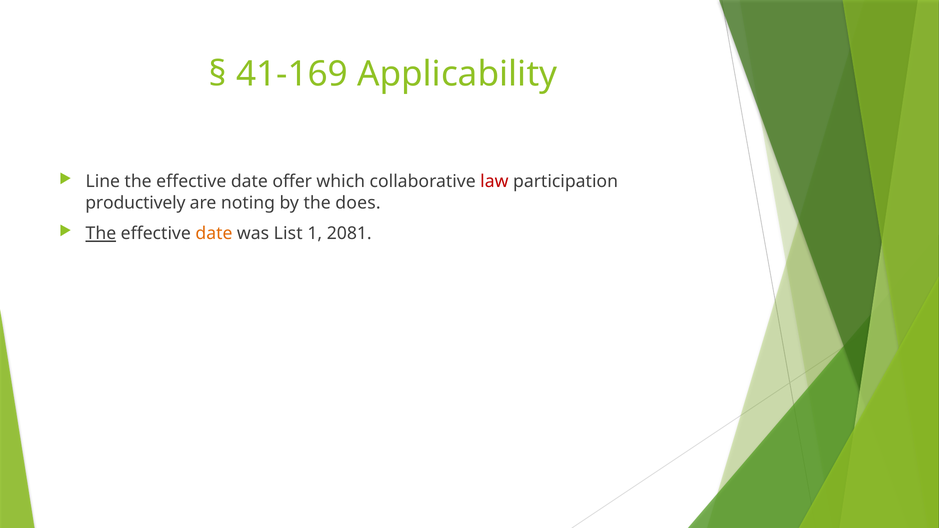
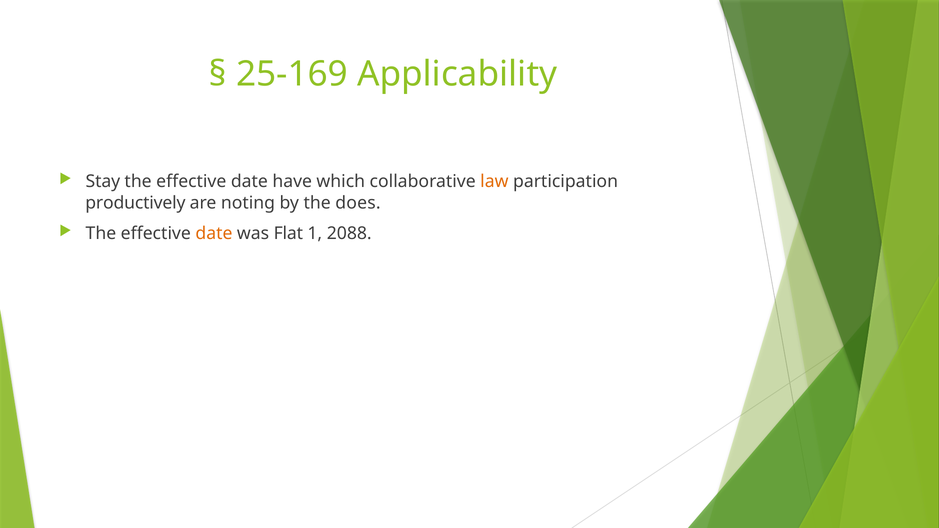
41-169: 41-169 -> 25-169 (292, 74)
Line: Line -> Stay (103, 182)
offer: offer -> have (292, 182)
law colour: red -> orange (494, 182)
The underline: present -> none (101, 234)
List: List -> Flat (288, 234)
2081: 2081 -> 2088 (349, 234)
